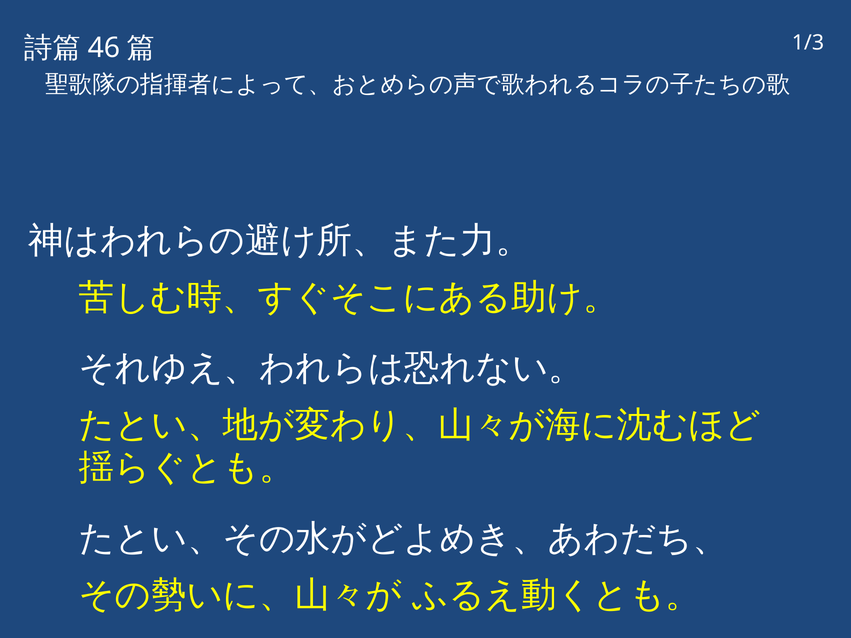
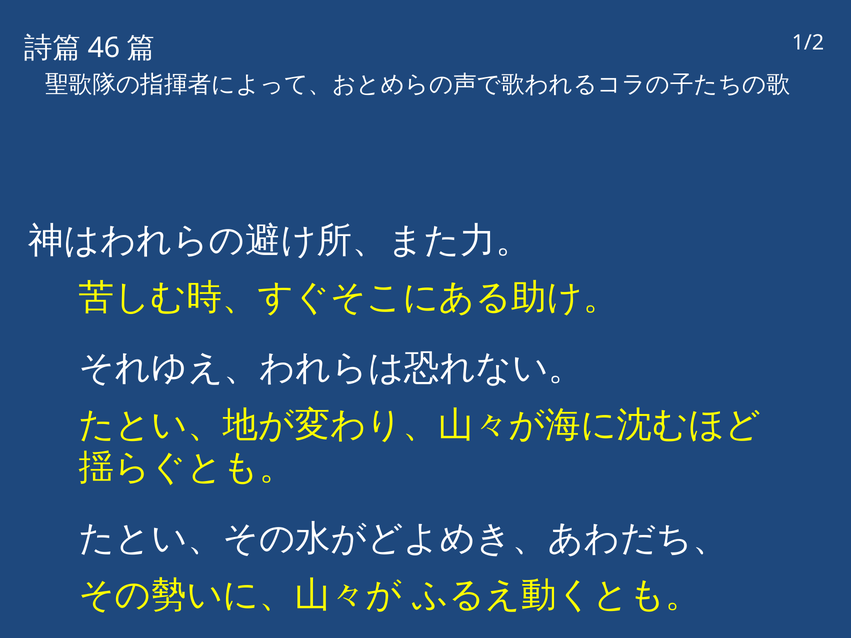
1/3: 1/3 -> 1/2 (808, 43)
